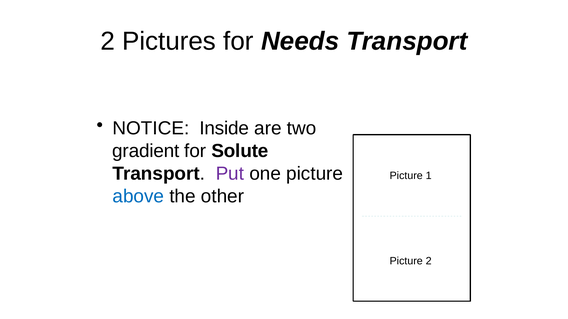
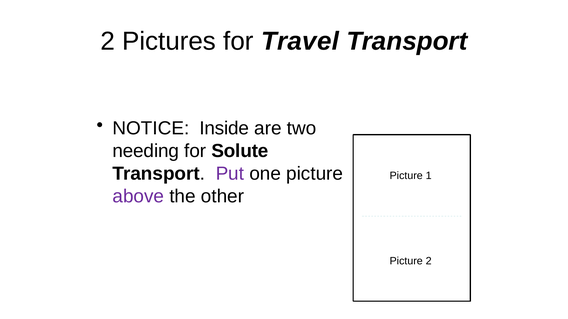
Needs: Needs -> Travel (300, 41)
gradient: gradient -> needing (146, 151)
above colour: blue -> purple (138, 197)
